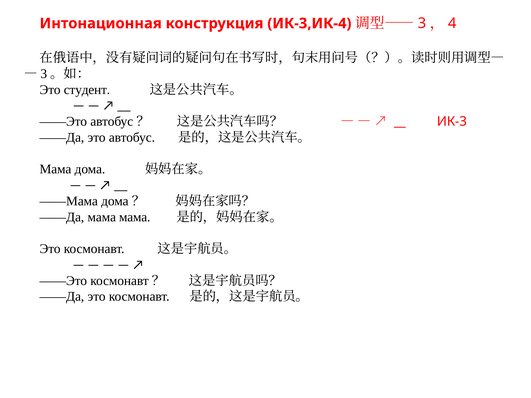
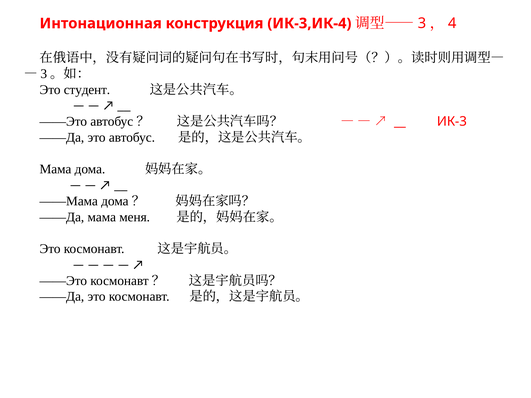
мама мама: мама -> меня (135, 217)
